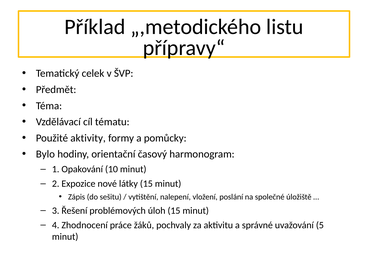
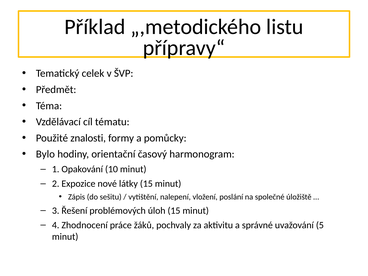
aktivity: aktivity -> znalosti (88, 138)
